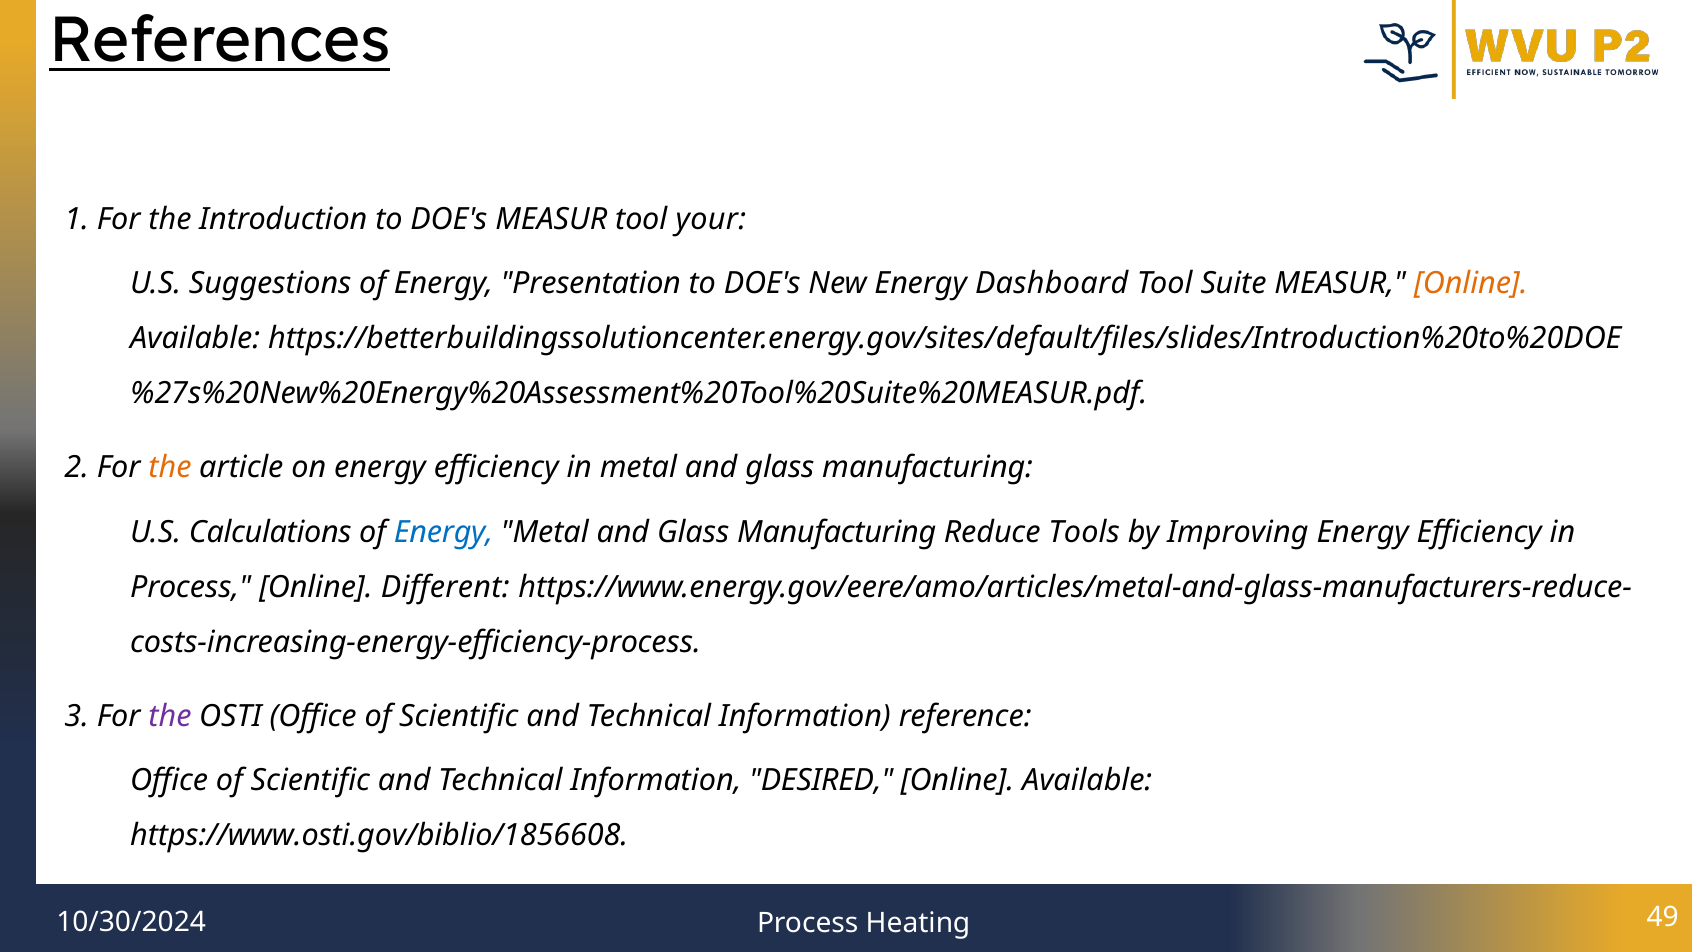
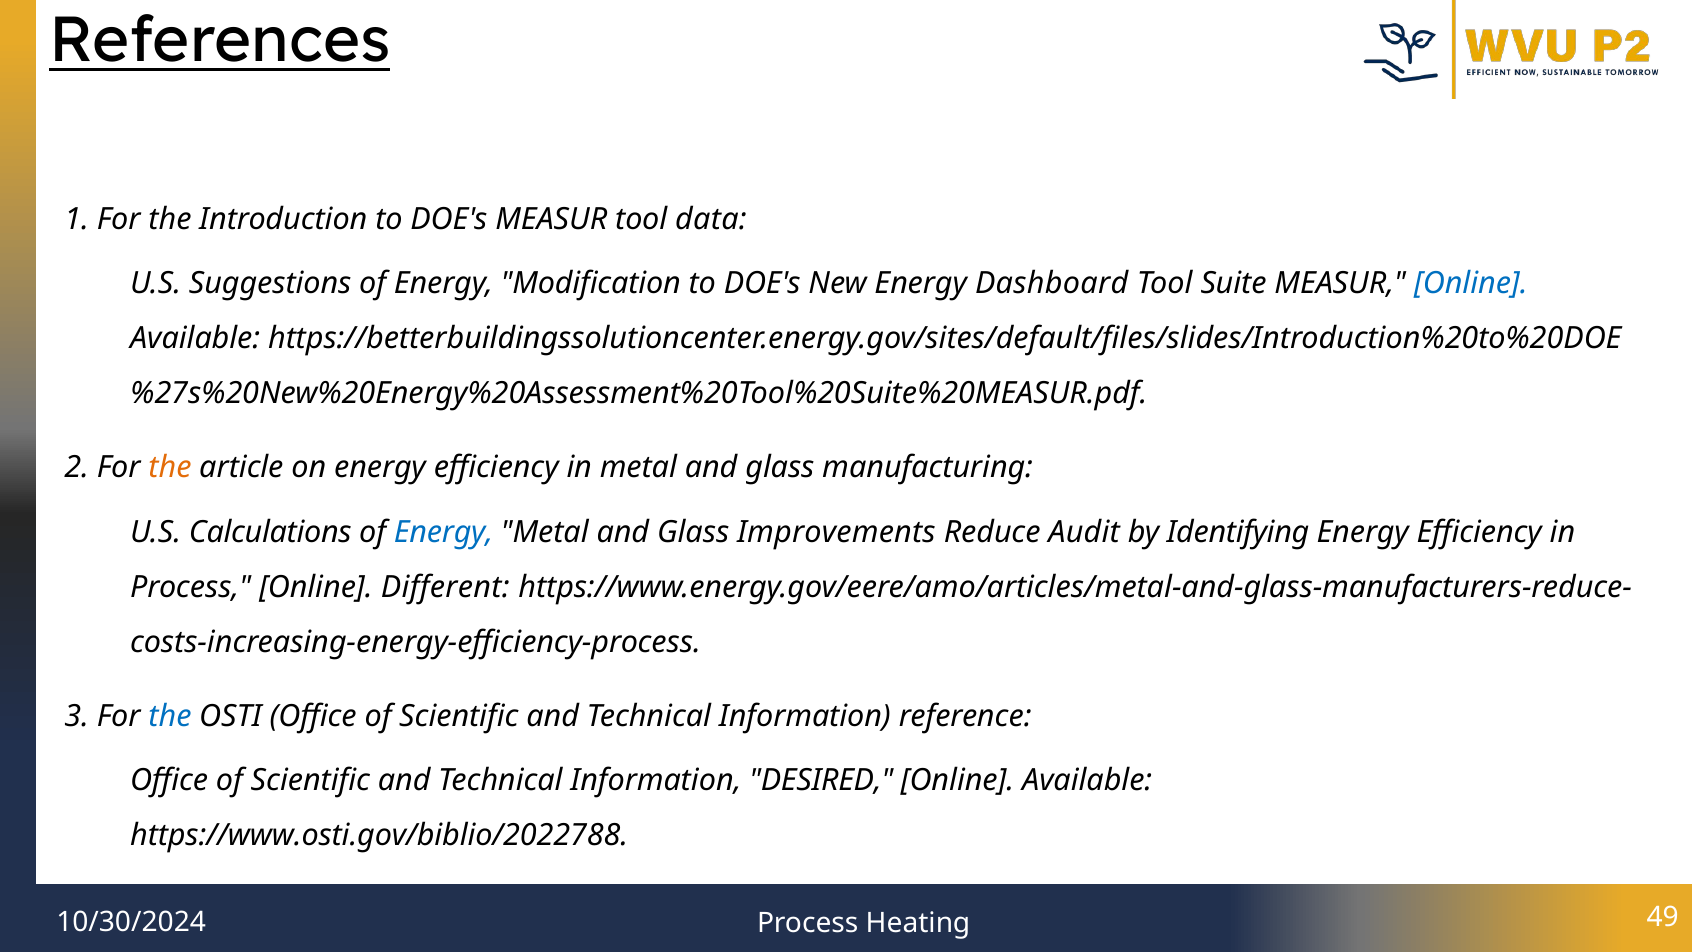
your: your -> data (711, 219)
Presentation: Presentation -> Modification (591, 284)
Online colour: orange -> blue (1471, 284)
Manufacturing: Manufacturing -> Improvements (836, 532)
Tools: Tools -> Audit (1084, 532)
Improving: Improving -> Identifying (1238, 532)
the colour: purple -> blue (170, 716)
https://www.osti.gov/biblio/1856608: https://www.osti.gov/biblio/1856608 -> https://www.osti.gov/biblio/2022788 (379, 835)
